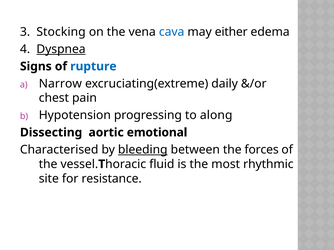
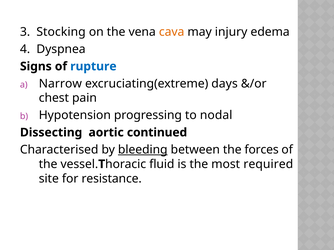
cava colour: blue -> orange (172, 32)
either: either -> injury (231, 32)
Dyspnea underline: present -> none (61, 49)
daily: daily -> days (225, 84)
along: along -> nodal (216, 115)
emotional: emotional -> continued (157, 133)
rhythmic: rhythmic -> required (268, 164)
